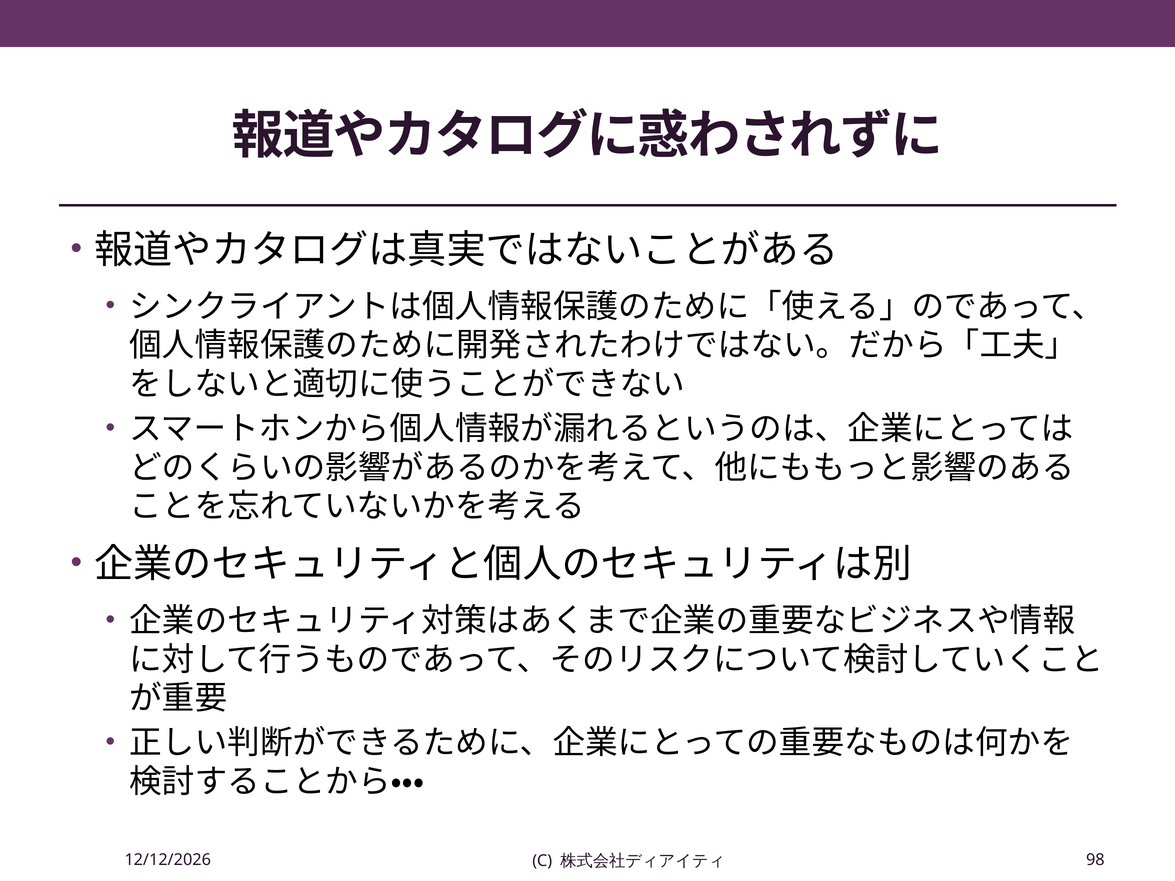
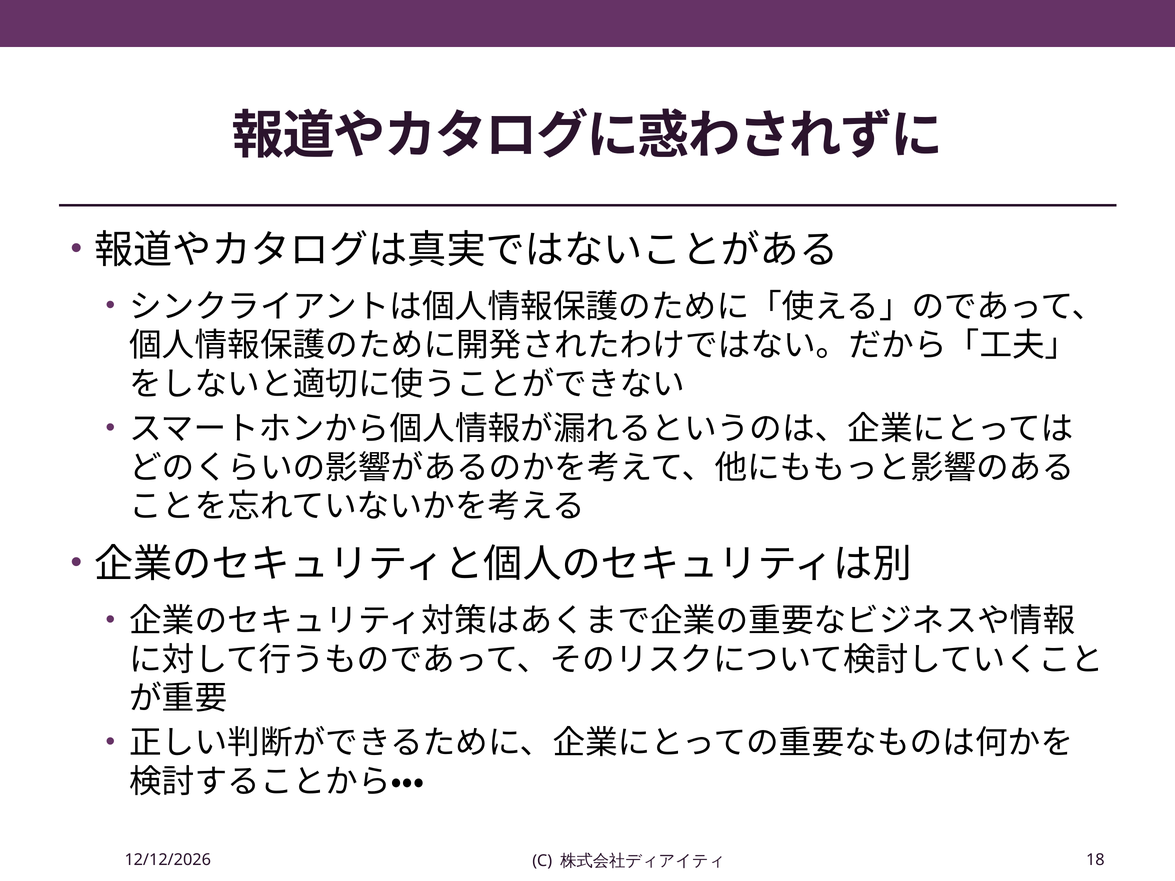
98: 98 -> 18 (1095, 860)
